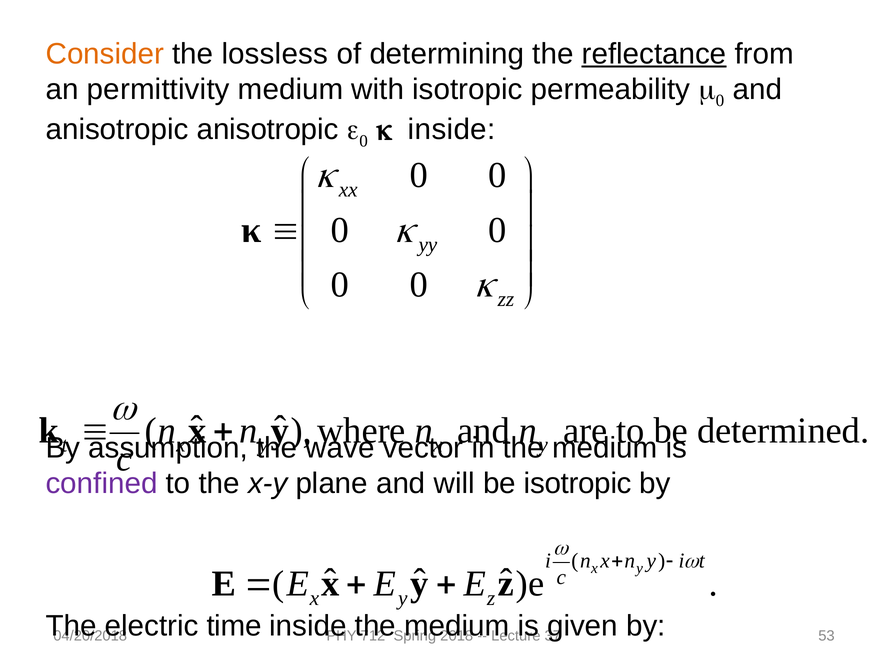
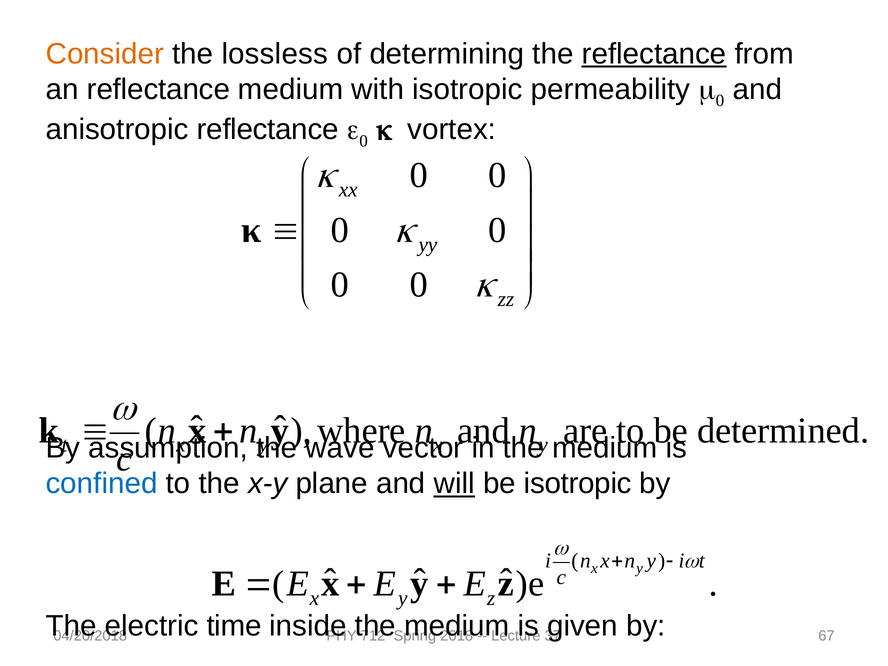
an permittivity: permittivity -> reflectance (158, 89)
anisotropic anisotropic: anisotropic -> reflectance (268, 130)
k inside: inside -> vortex (452, 130)
confined colour: purple -> blue (102, 484)
will underline: none -> present (454, 484)
53: 53 -> 67 (826, 636)
